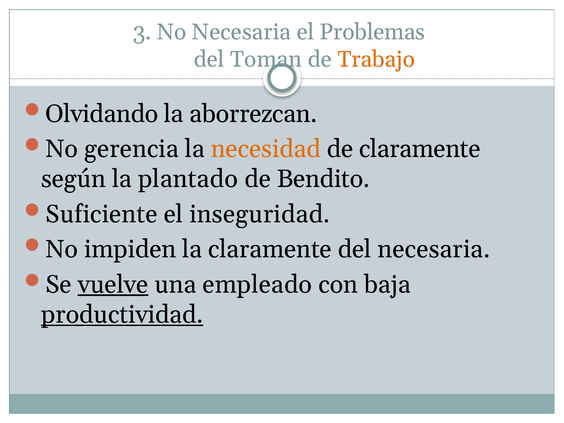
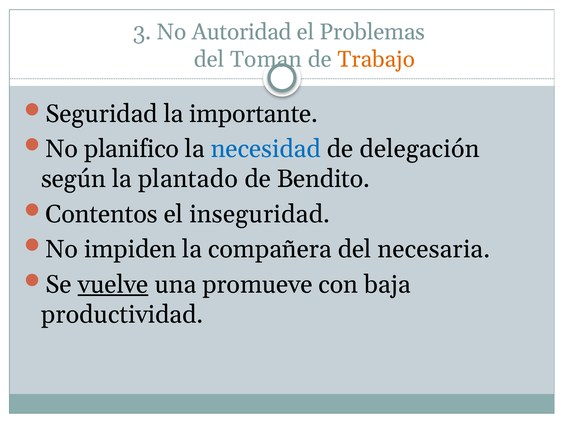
No Necesaria: Necesaria -> Autoridad (242, 32)
Olvidando: Olvidando -> Seguridad (102, 114)
aborrezcan: aborrezcan -> importante (253, 114)
gerencia: gerencia -> planifico (132, 149)
necesidad colour: orange -> blue (266, 149)
de claramente: claramente -> delegación (420, 149)
Suficiente: Suficiente -> Contentos (102, 214)
la claramente: claramente -> compañera (270, 249)
empleado: empleado -> promueve (257, 284)
productividad underline: present -> none (122, 315)
